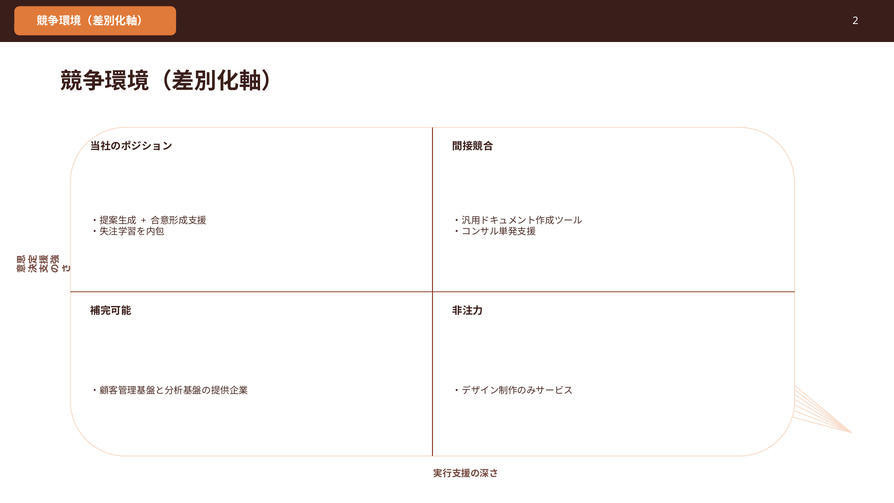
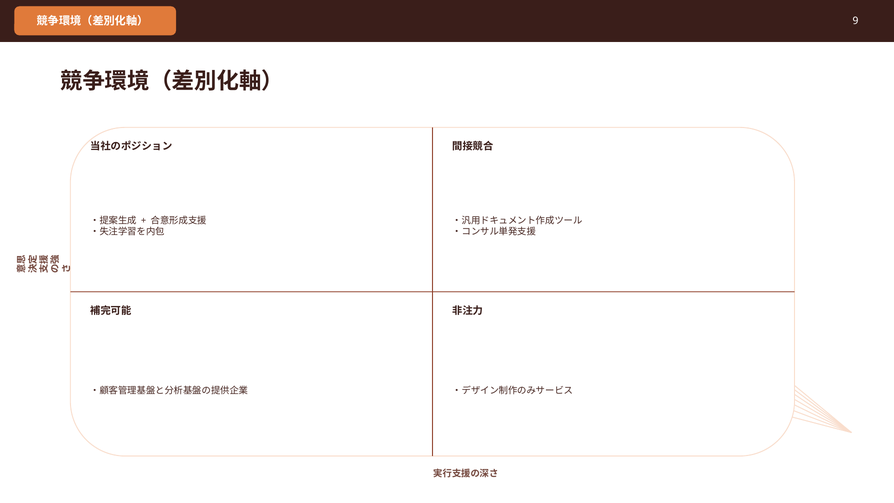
2: 2 -> 9 (855, 21)
